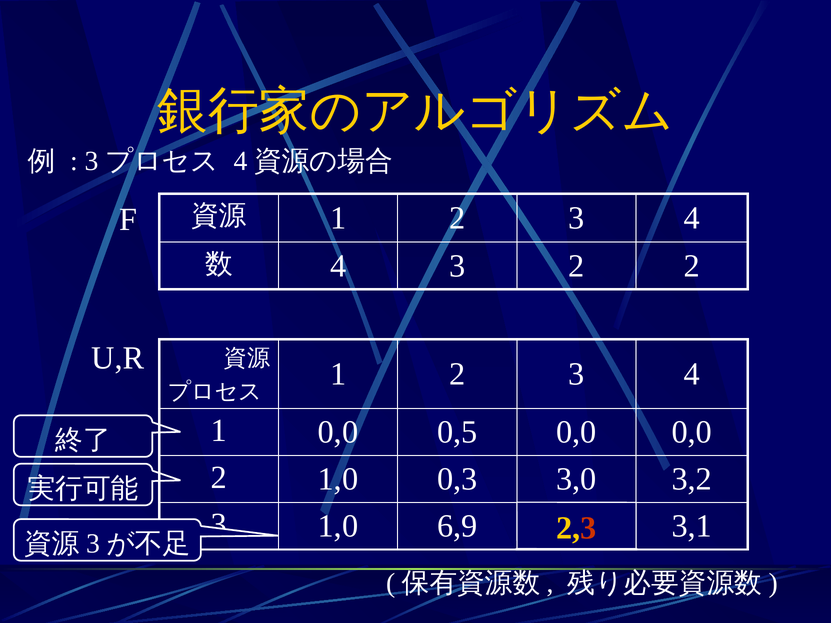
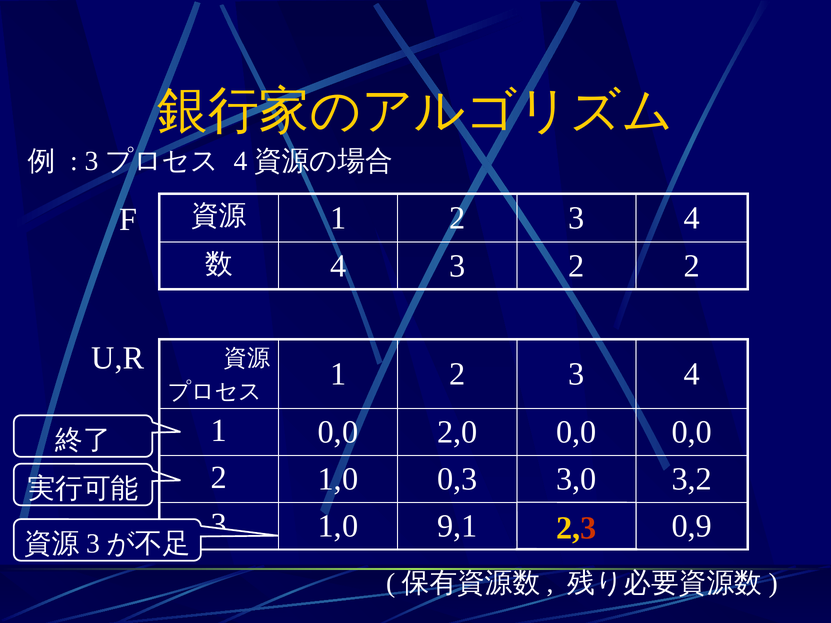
0,5: 0,5 -> 2,0 (457, 432)
6,9: 6,9 -> 9,1 (457, 527)
3,1: 3,1 -> 0,9 (692, 527)
